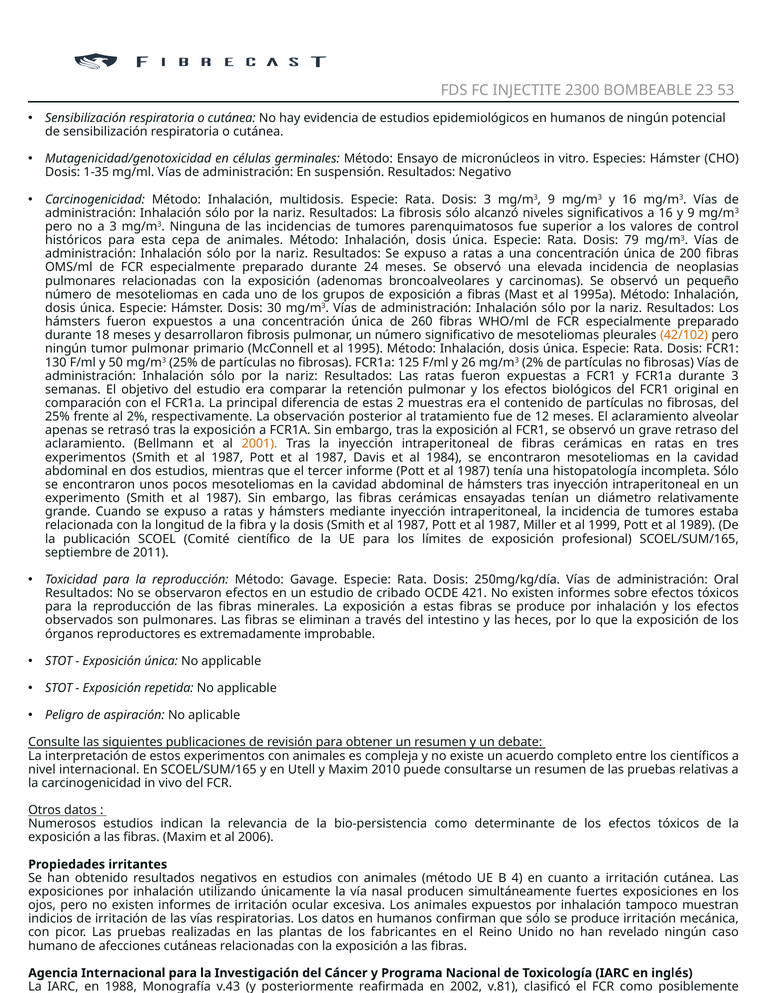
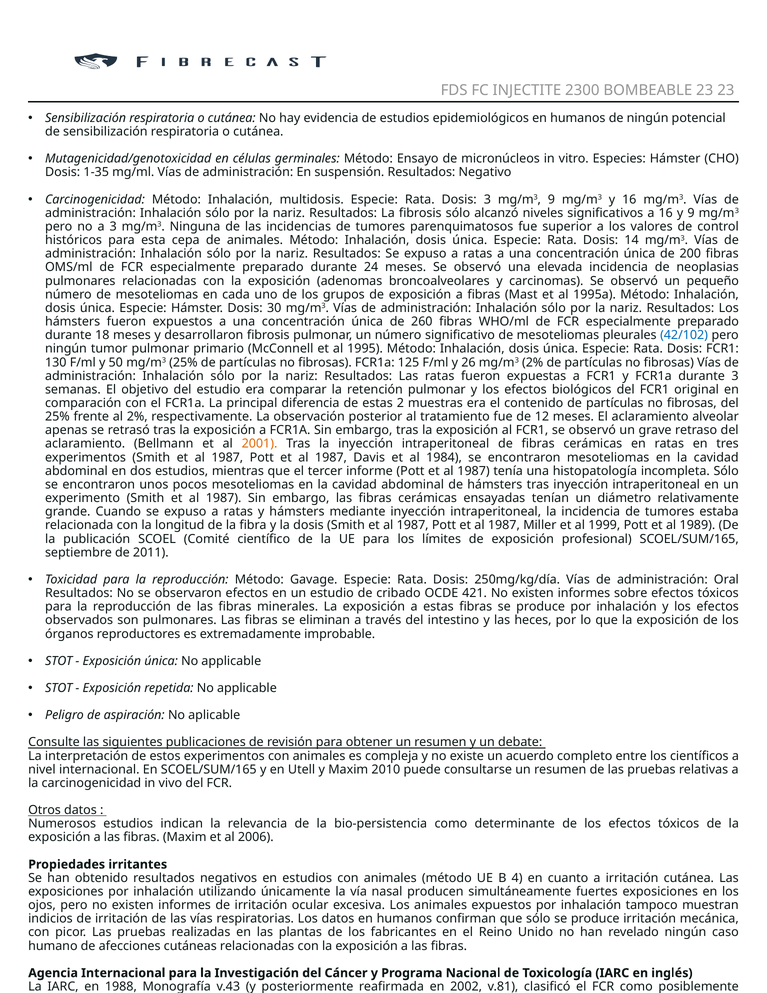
23 53: 53 -> 23 (726, 90)
79: 79 -> 14 (632, 240)
42/102 colour: orange -> blue (684, 335)
